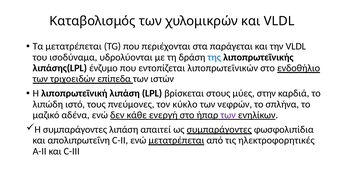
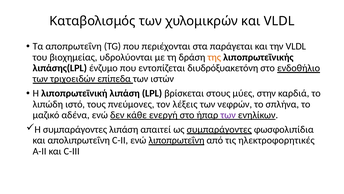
Τα μετατρέπεται: μετατρέπεται -> αποπρωτεΐνη (74, 46)
ισοδύναμα: ισοδύναμα -> βιοχημείας (73, 57)
της colour: blue -> orange (214, 57)
λιποπρωτεϊνικών: λιποπρωτεϊνικών -> διυδρόξυακετόνη (223, 68)
κύκλο: κύκλο -> λέξεις (185, 104)
ενώ μετατρέπεται: μετατρέπεται -> λιποπρωτεΐνη (176, 140)
